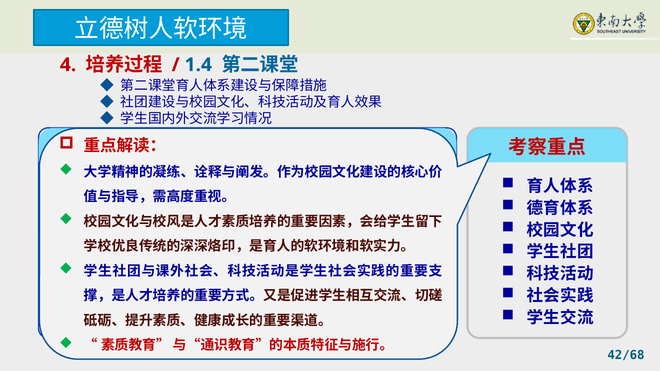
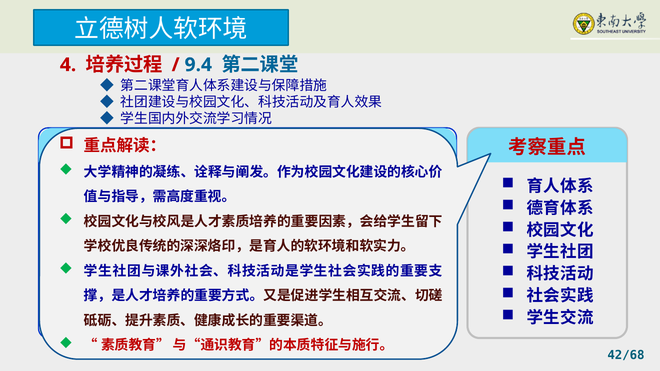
1.4: 1.4 -> 9.4 (198, 65)
